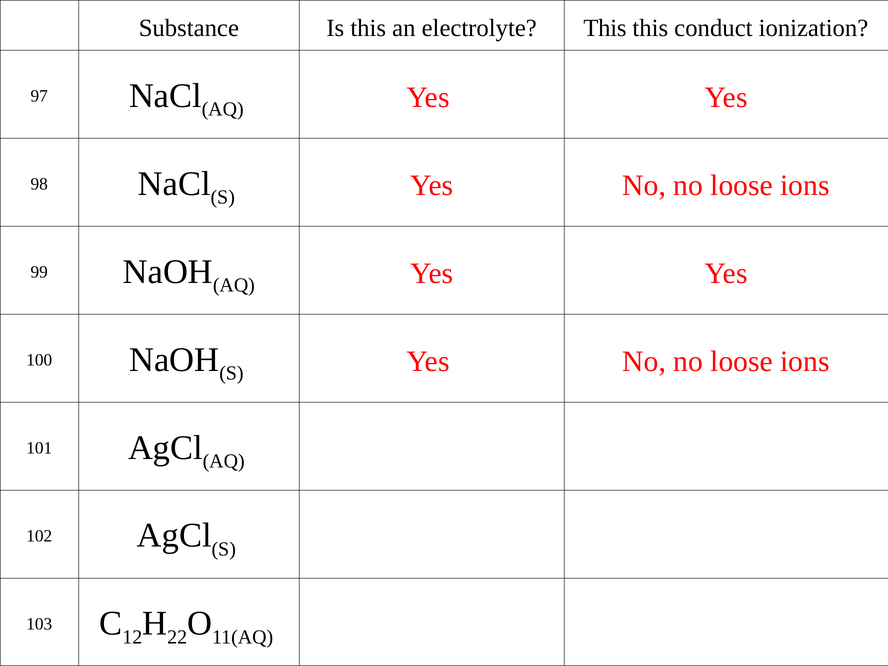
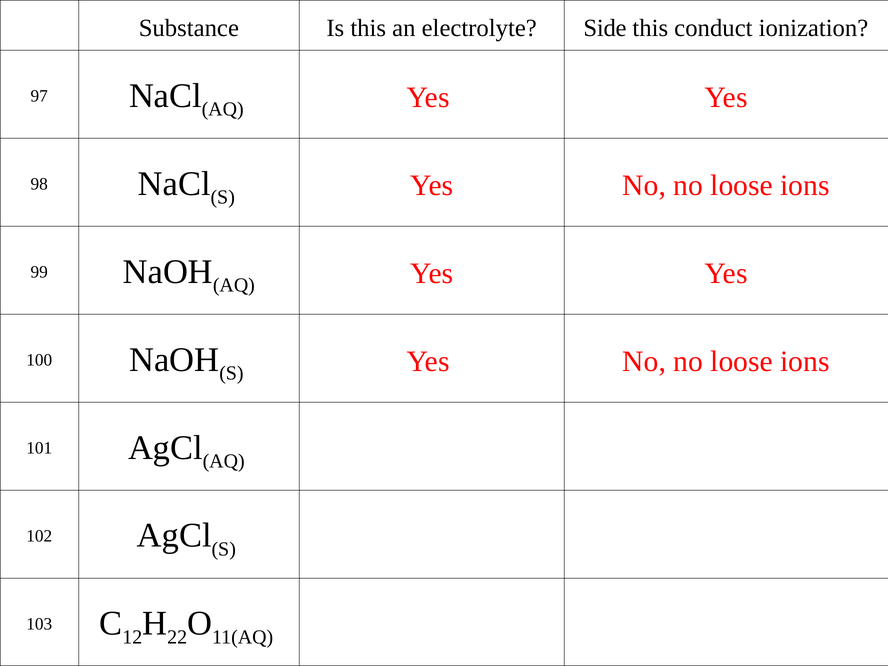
electrolyte This: This -> Side (605, 28)
